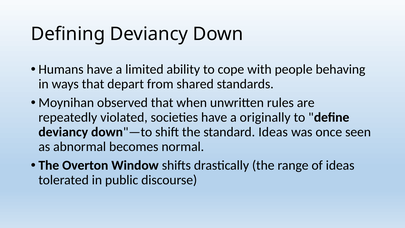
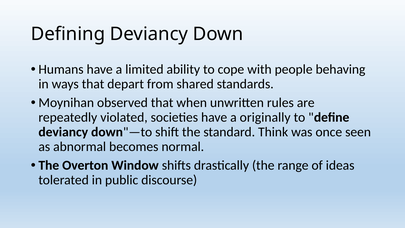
standard Ideas: Ideas -> Think (273, 132)
